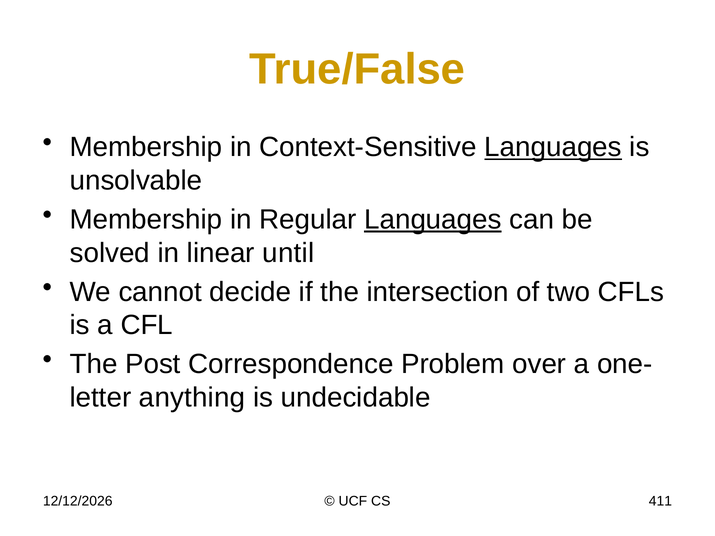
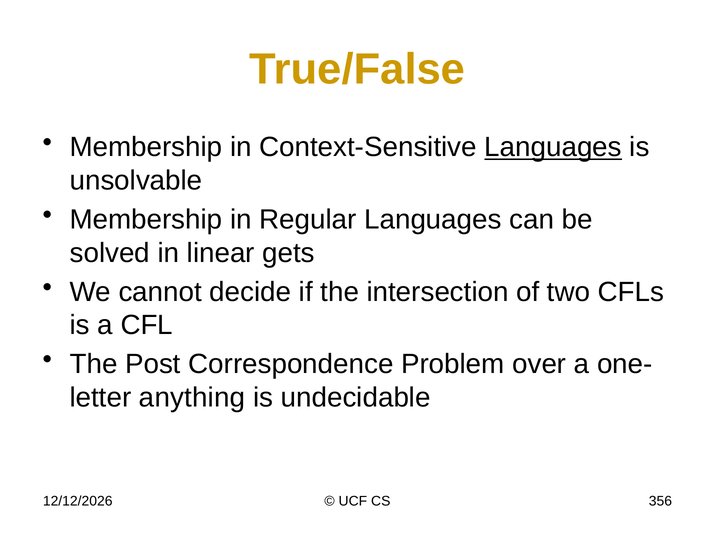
Languages underline: present -> none (433, 220)
until: until -> gets (289, 253)
411: 411 -> 356 (660, 501)
